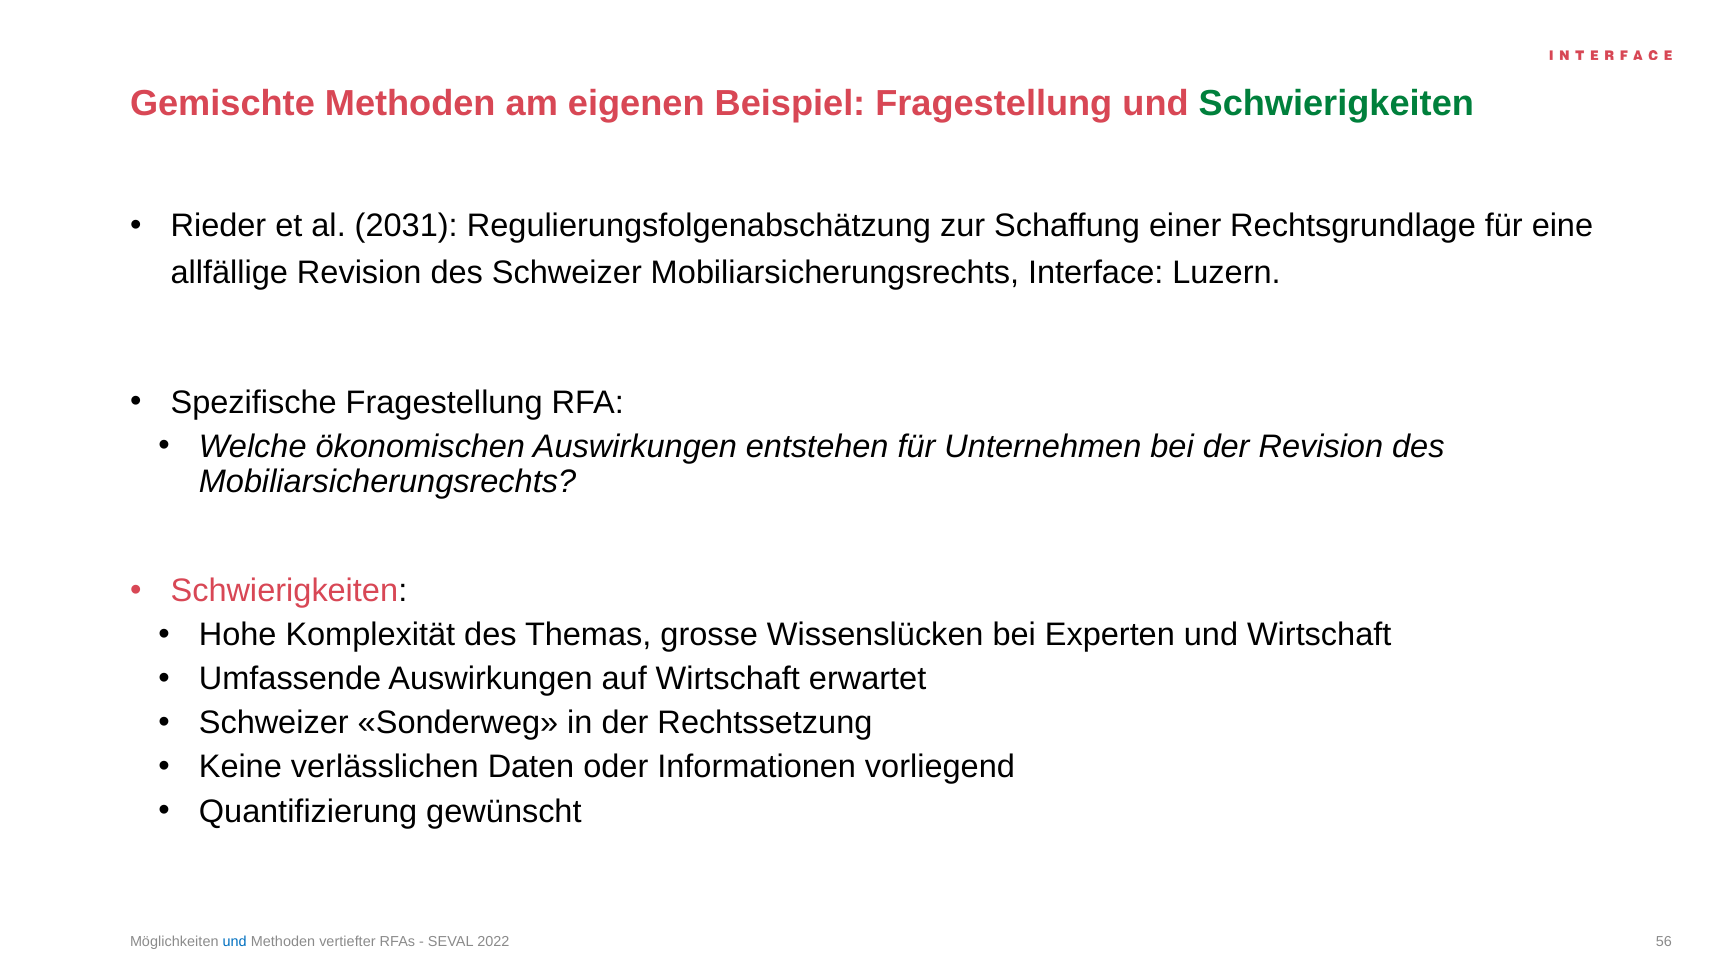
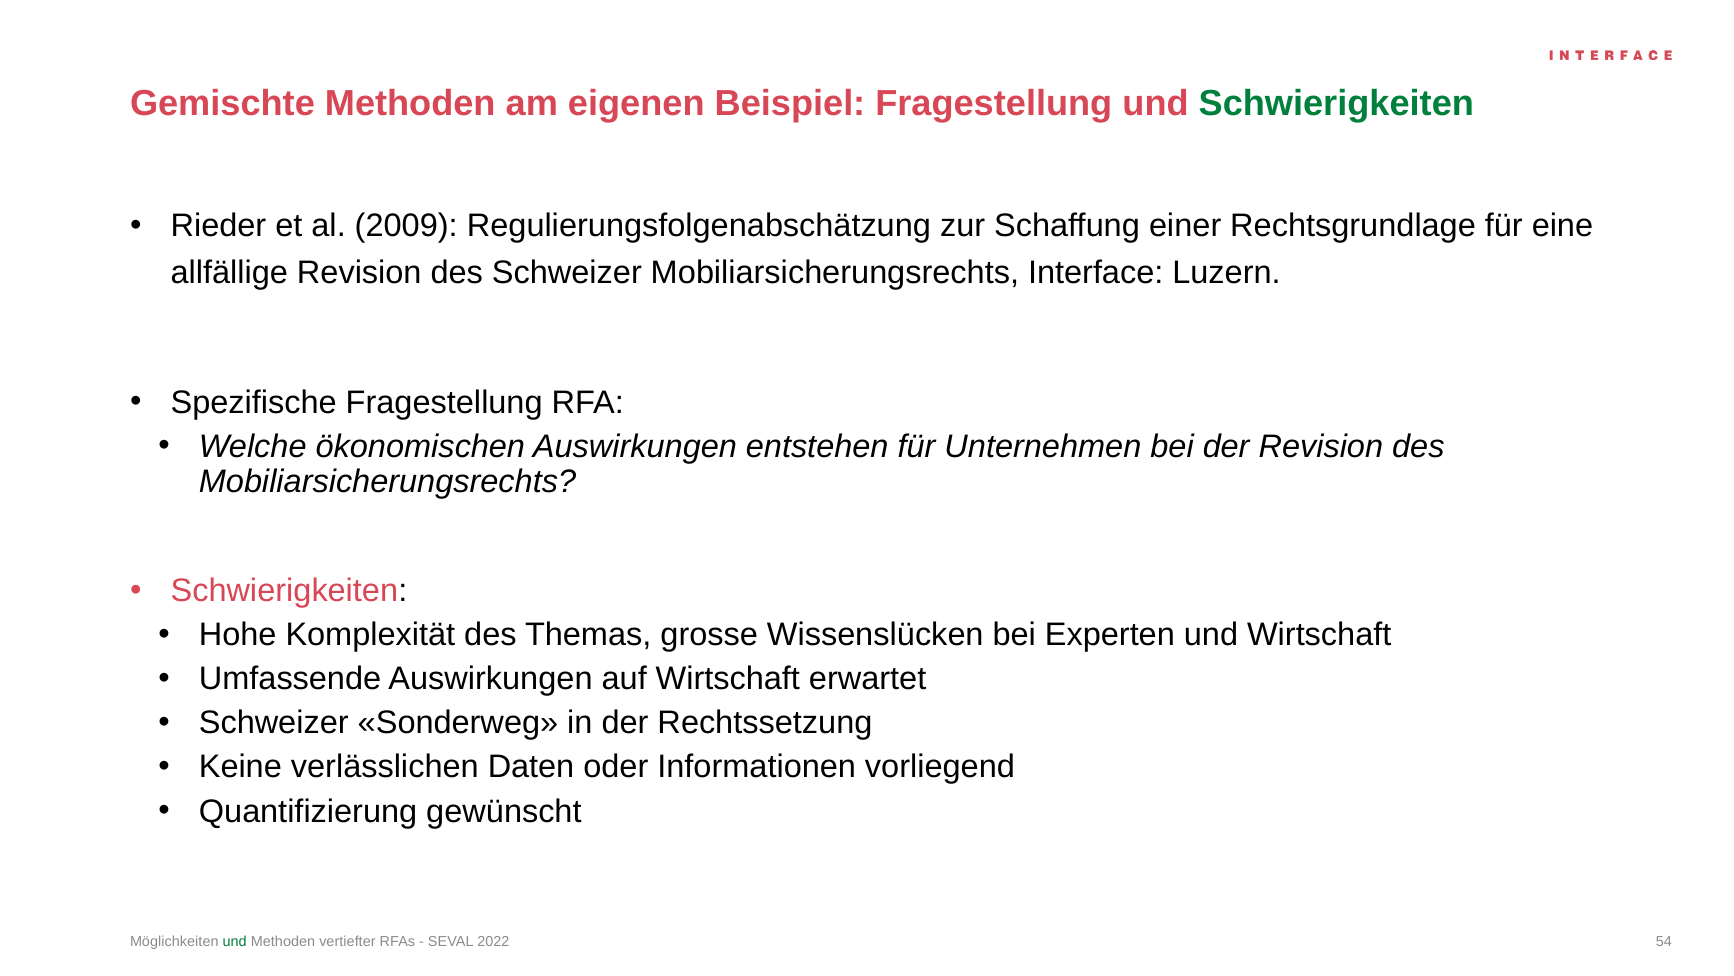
2031: 2031 -> 2009 (406, 226)
und colour: blue -> green (235, 942)
56: 56 -> 54 (1664, 942)
